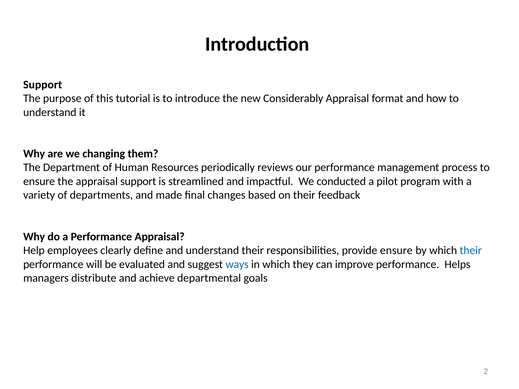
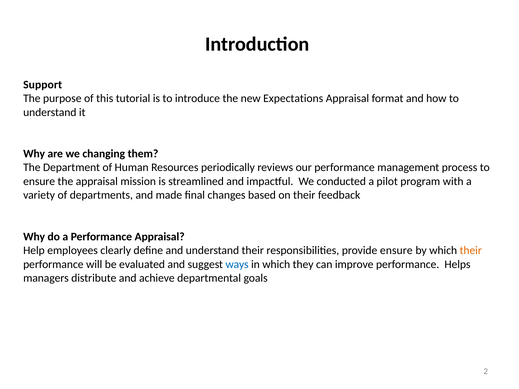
Considerably: Considerably -> Expectations (293, 98)
appraisal support: support -> mission (138, 181)
their colour: blue -> orange (471, 251)
